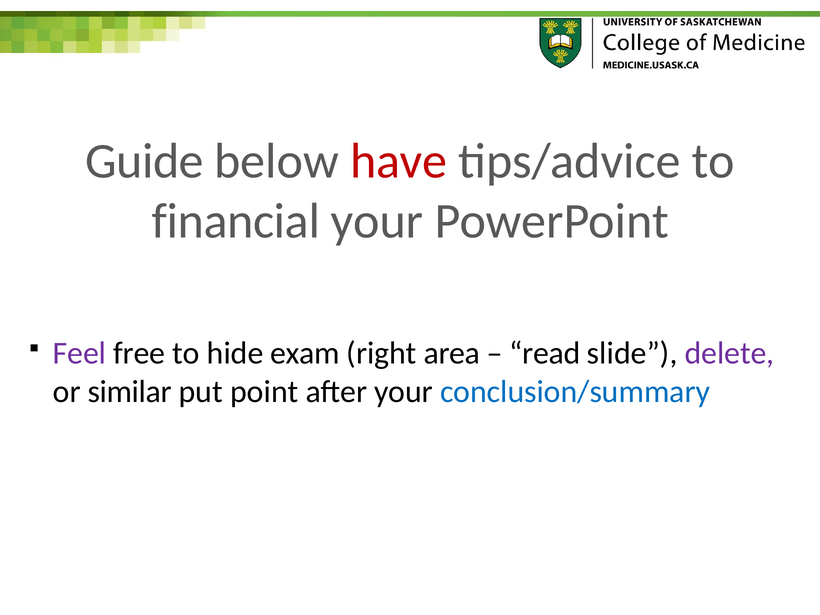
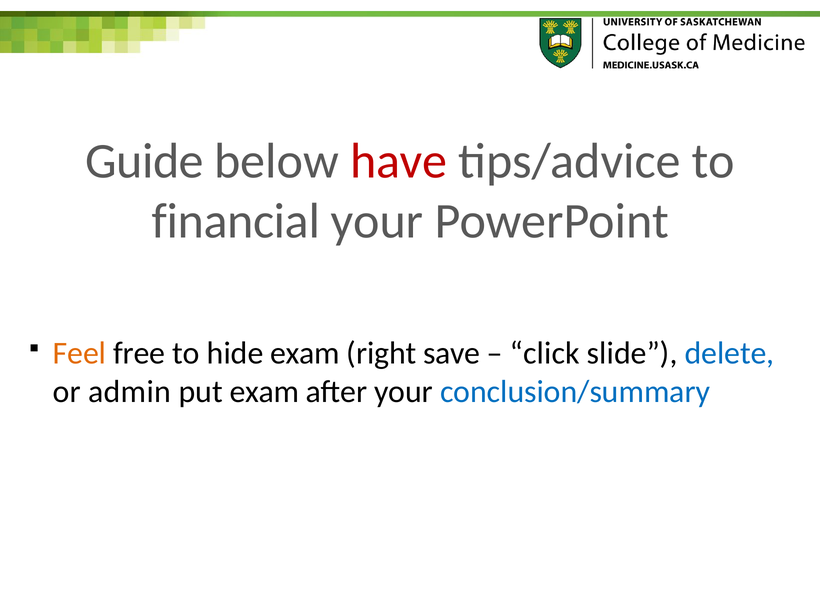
Feel colour: purple -> orange (80, 353)
area: area -> save (452, 353)
read: read -> click (545, 353)
delete colour: purple -> blue (729, 353)
similar: similar -> admin (130, 392)
put point: point -> exam (264, 392)
